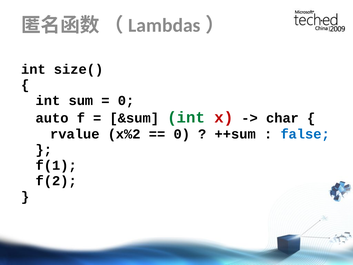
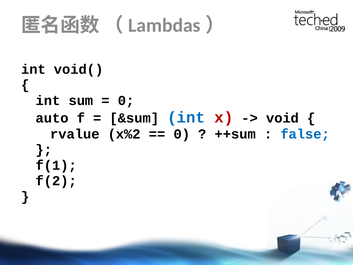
size(: size( -> void( (79, 69)
int colour: green -> blue (186, 117)
char: char -> void (283, 118)
